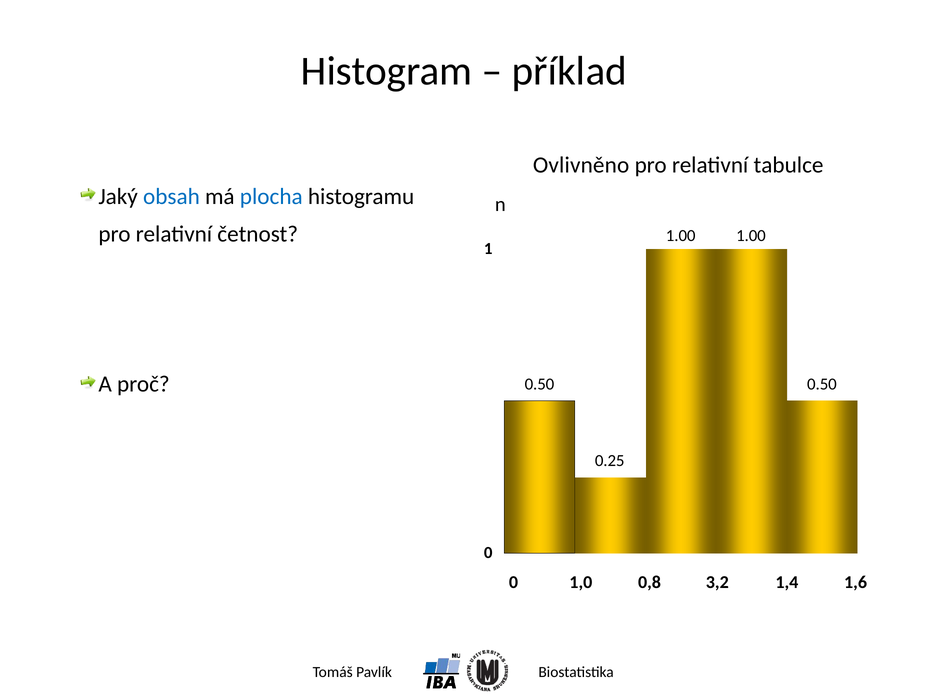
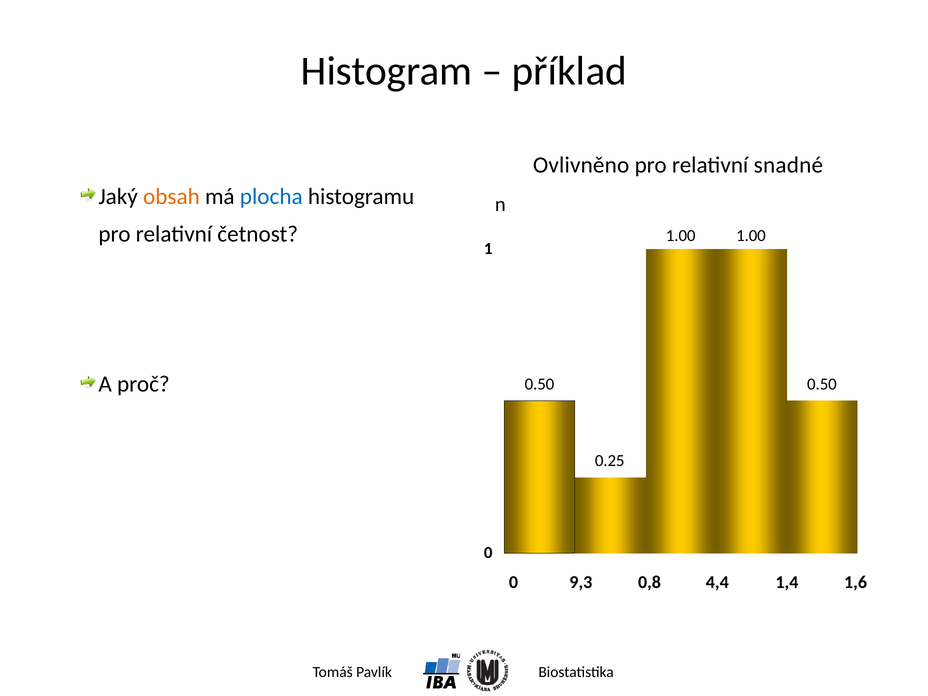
tabulce: tabulce -> snadné (788, 165)
obsah colour: blue -> orange (171, 197)
1,0: 1,0 -> 9,3 (581, 582)
3,2: 3,2 -> 4,4 (717, 582)
